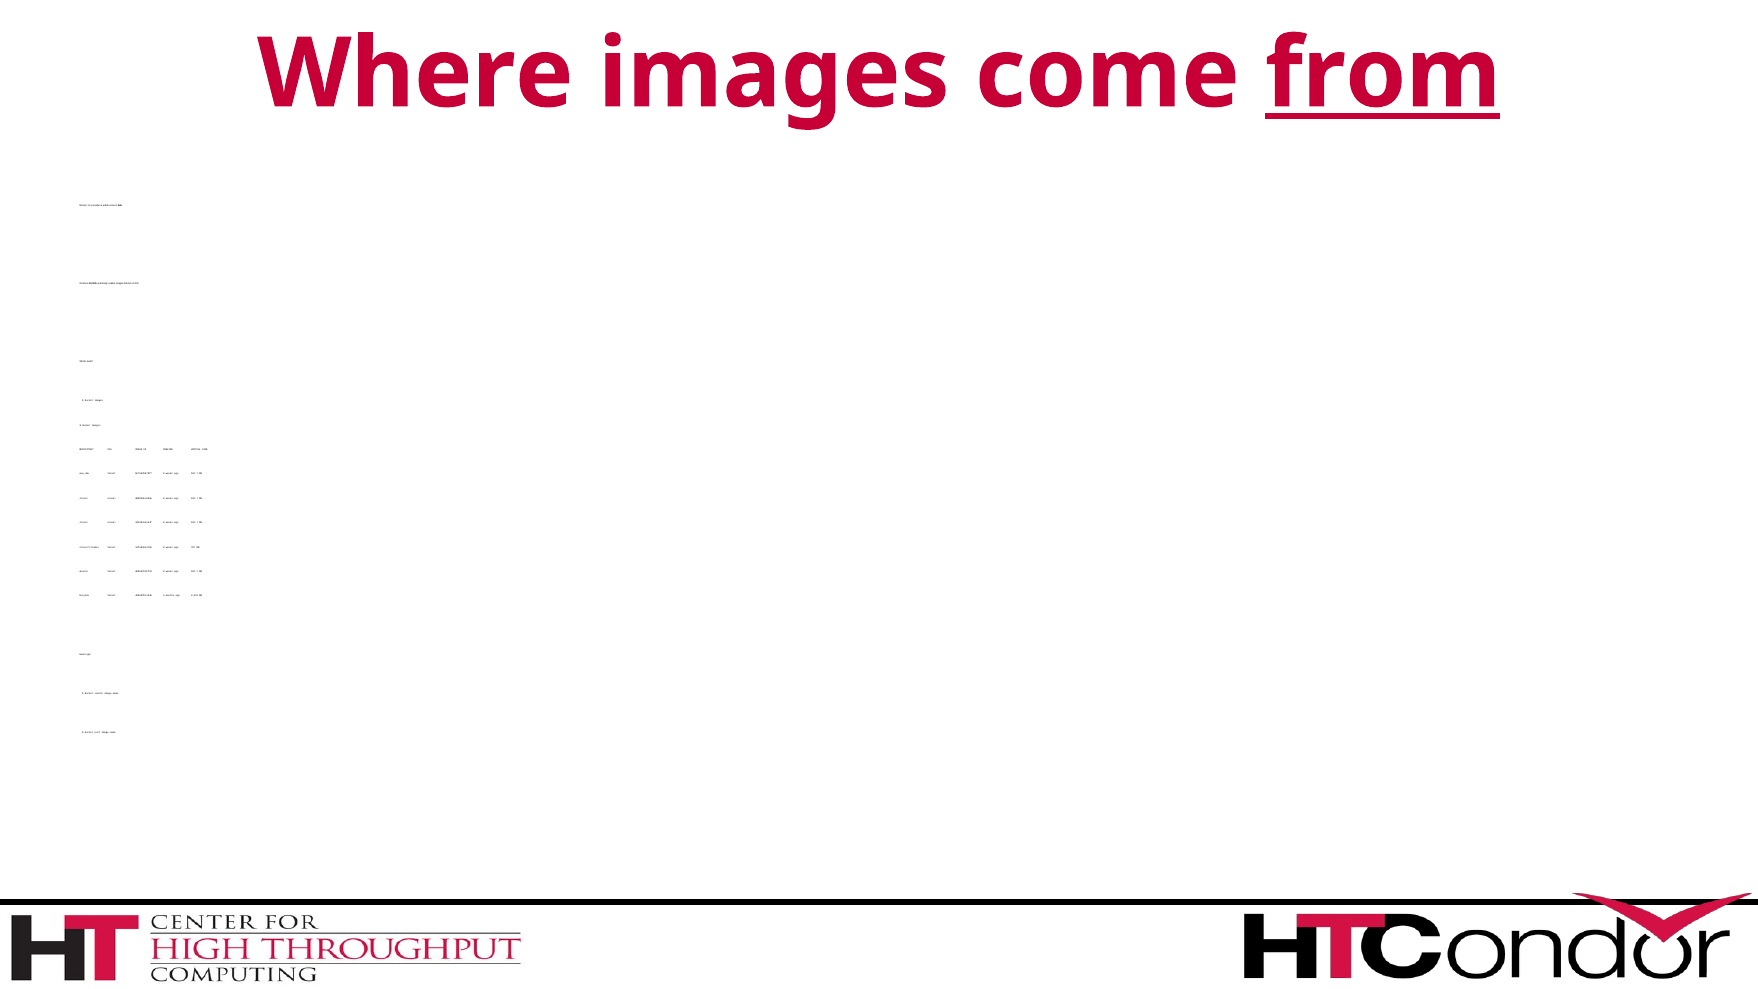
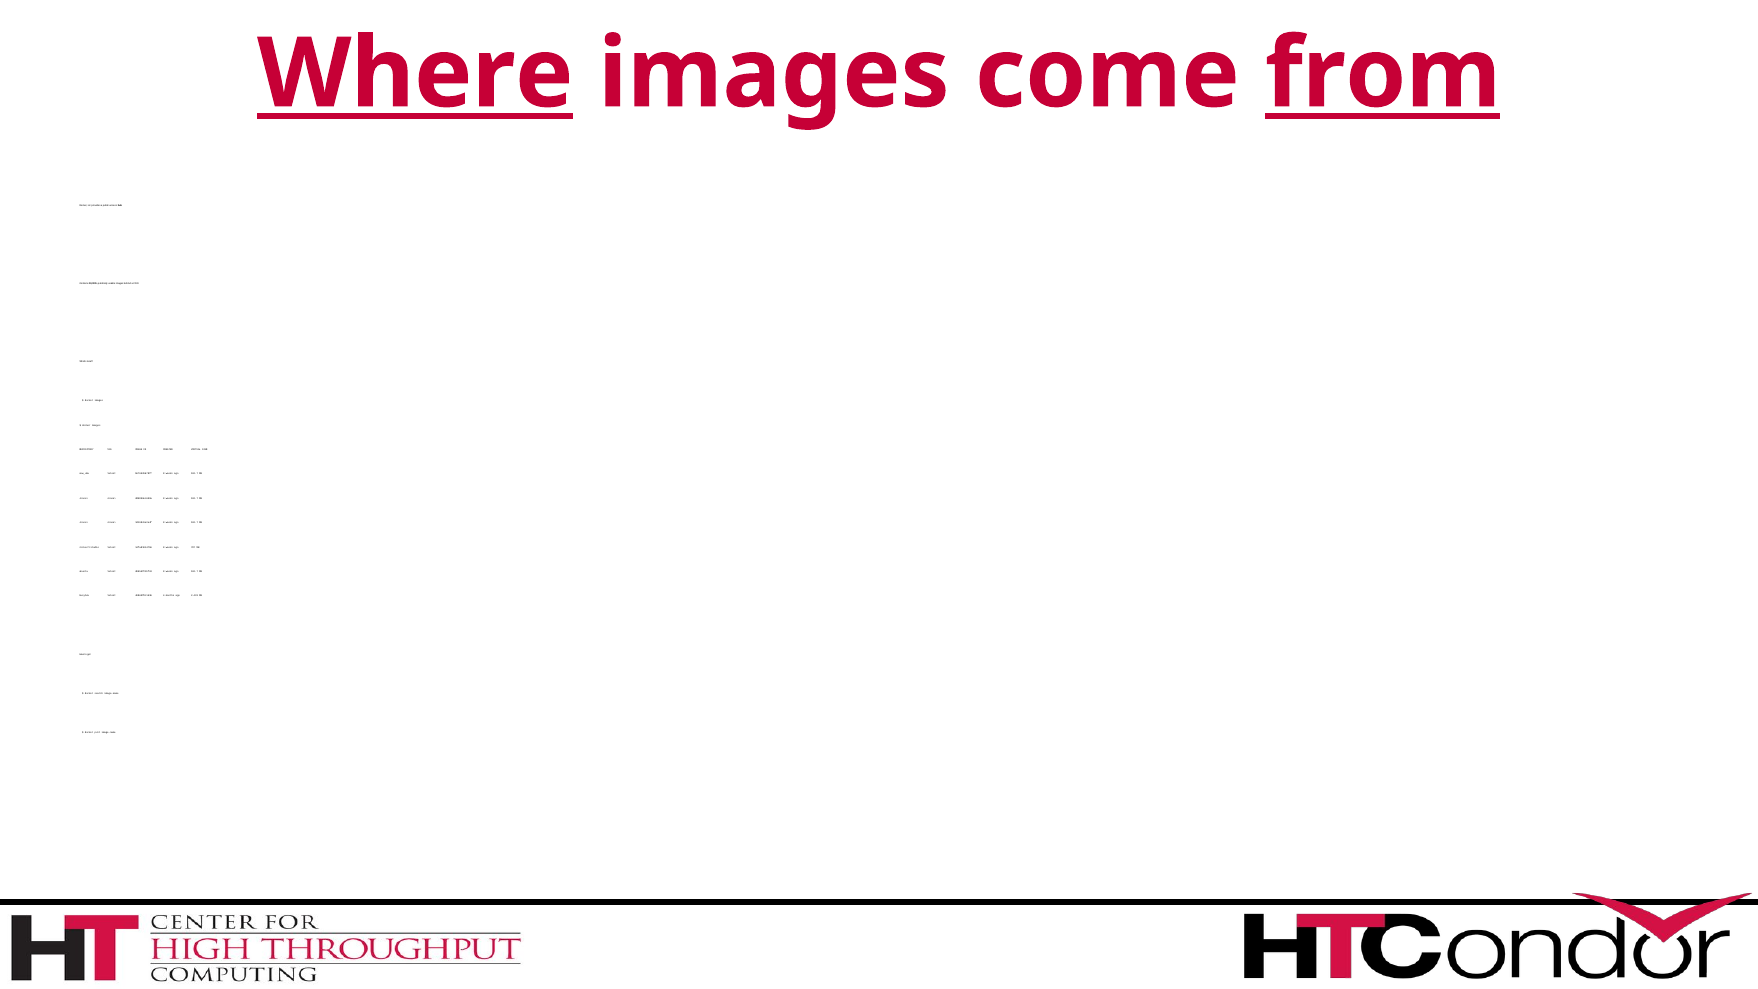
Where underline: none -> present (415, 74)
